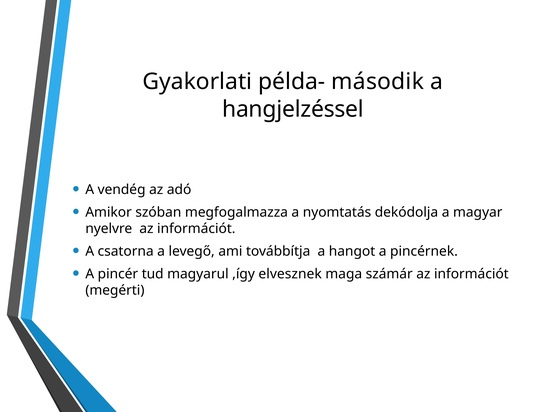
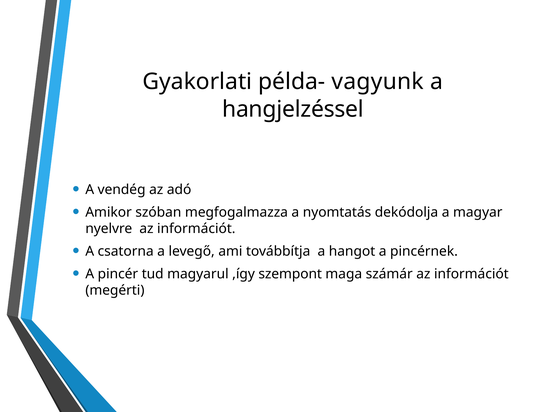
második: második -> vagyunk (378, 82)
elvesznek: elvesznek -> szempont (290, 274)
